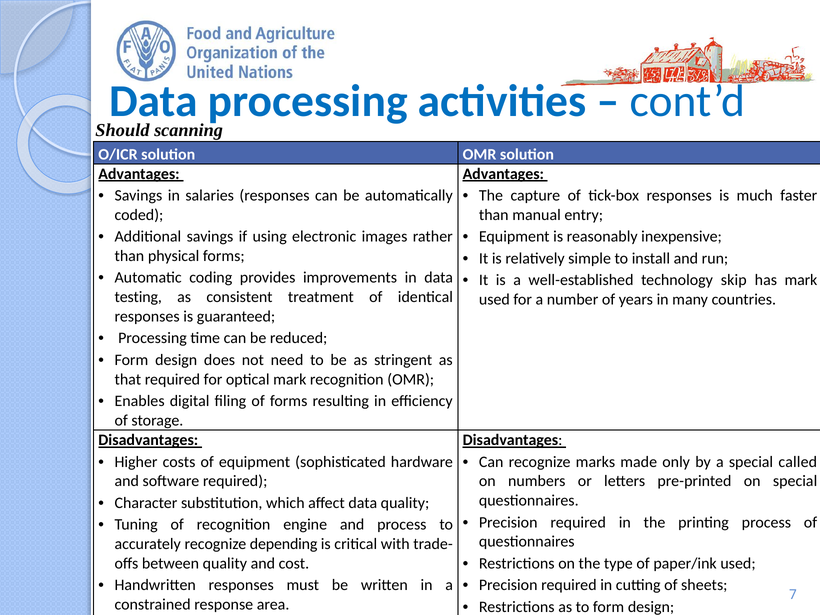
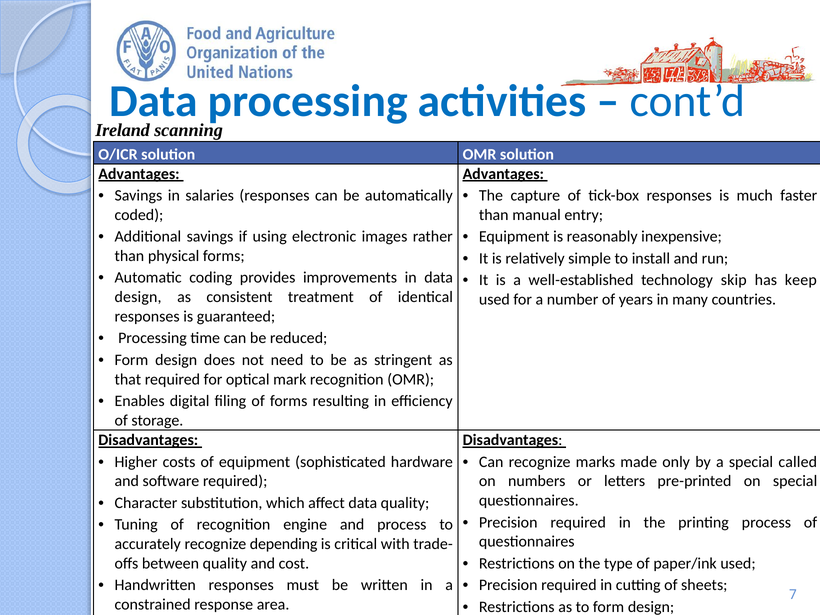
Should: Should -> Ireland (123, 130)
has mark: mark -> keep (801, 280)
testing: testing -> design (138, 297)
